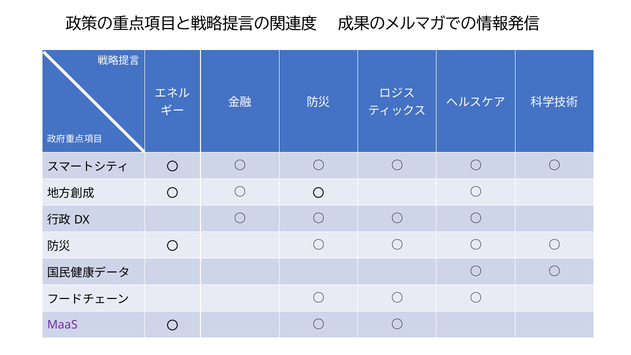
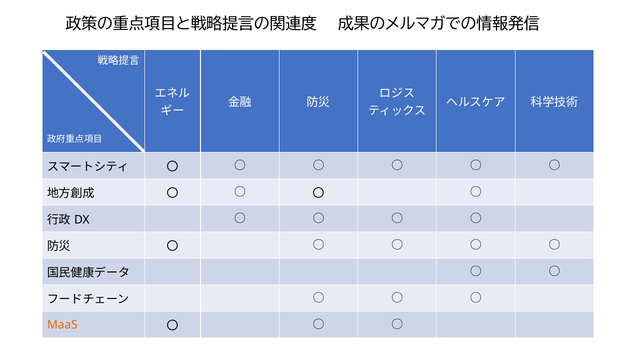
MaaS colour: purple -> orange (62, 325)
